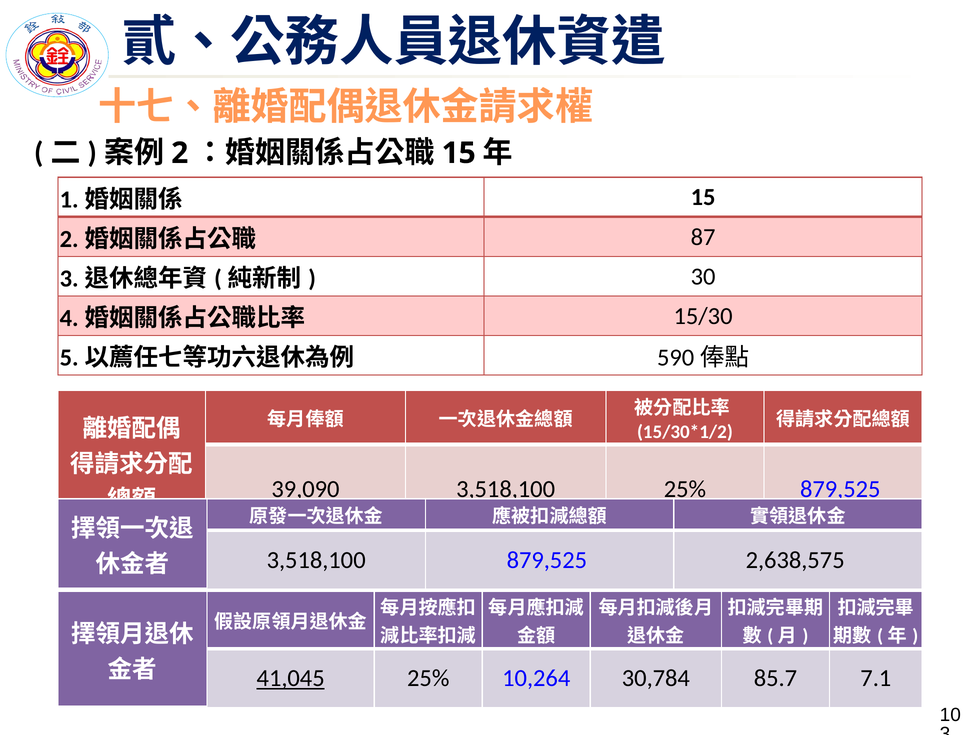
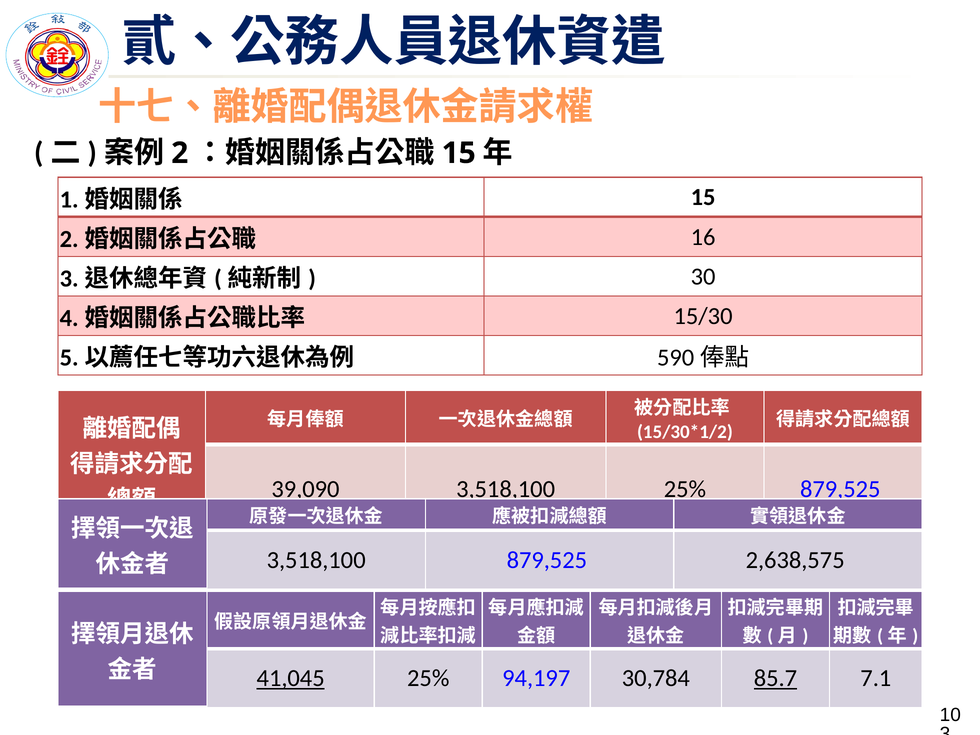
87: 87 -> 16 (703, 237)
10,264: 10,264 -> 94,197 (536, 678)
85.7 underline: none -> present (775, 678)
